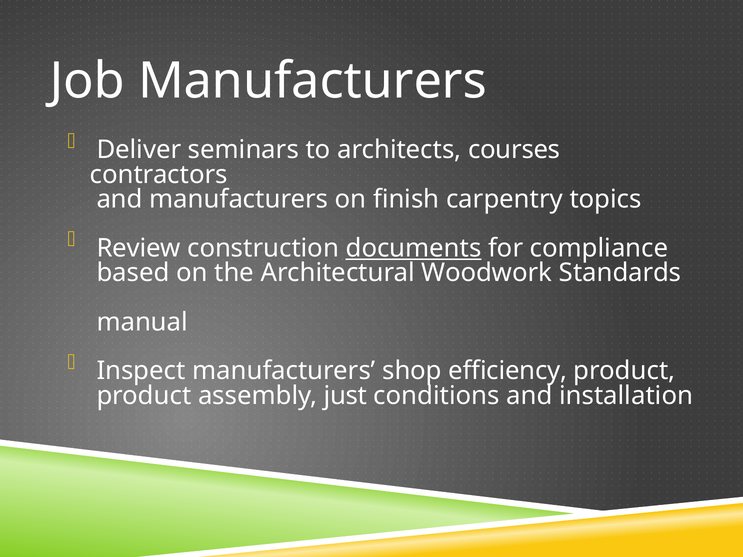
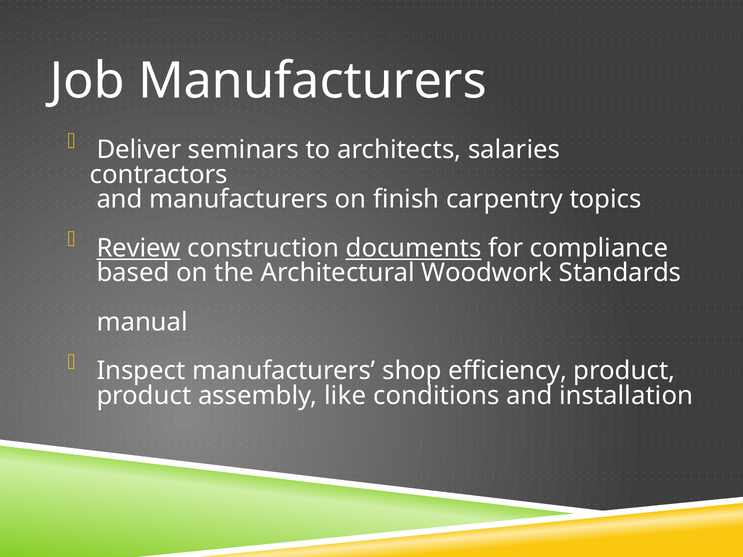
courses: courses -> salaries (514, 150)
Review underline: none -> present (139, 248)
just: just -> like (345, 396)
